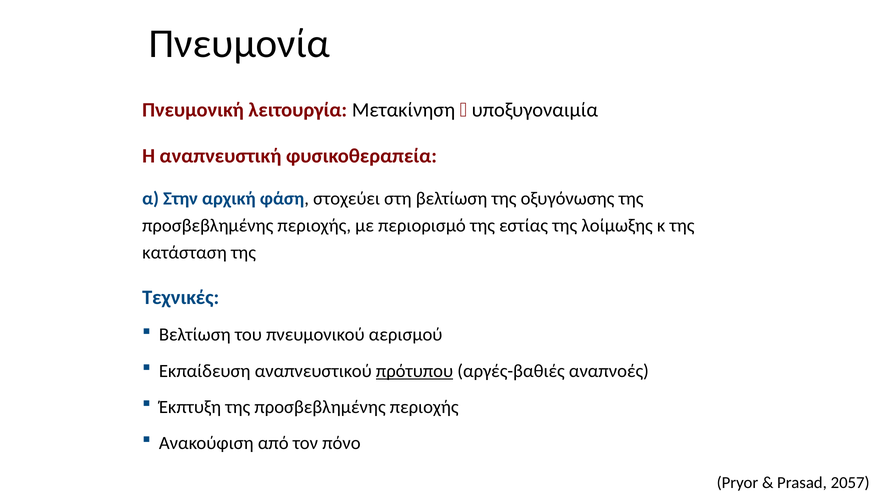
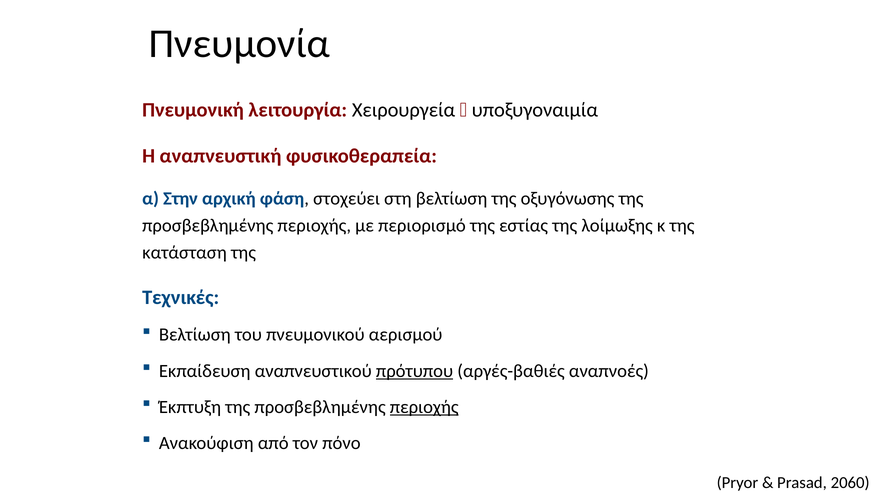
Μετακίνηση: Μετακίνηση -> Χειρουργεία (404, 110)
περιοχής underline: none -> present (424, 407)
2057: 2057 -> 2060 (850, 482)
